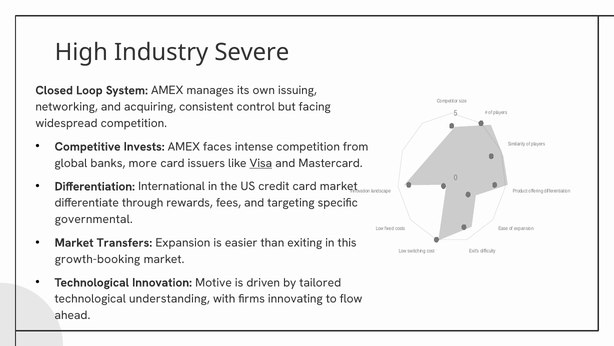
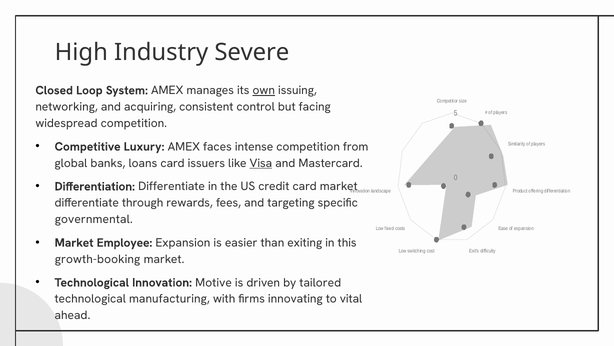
own underline: none -> present (264, 90)
Invests: Invests -> Luxury (144, 146)
more: more -> loans (143, 163)
Differentiation International: International -> Differentiate (172, 186)
Transfers: Transfers -> Employee (125, 242)
understanding: understanding -> manufacturing (169, 299)
flow: flow -> vital (351, 299)
